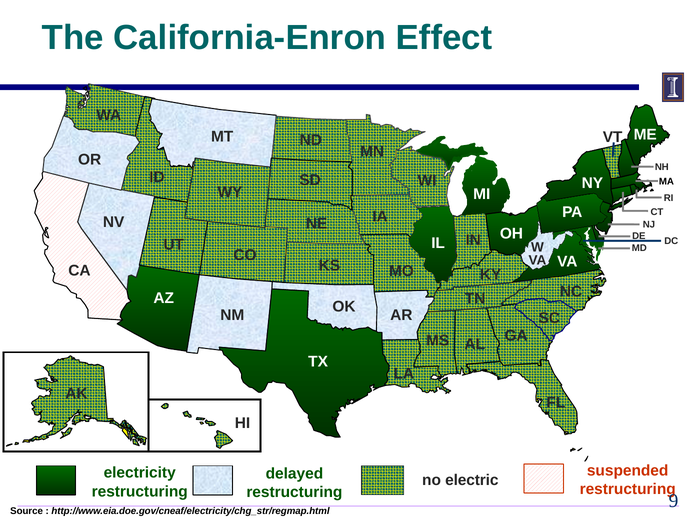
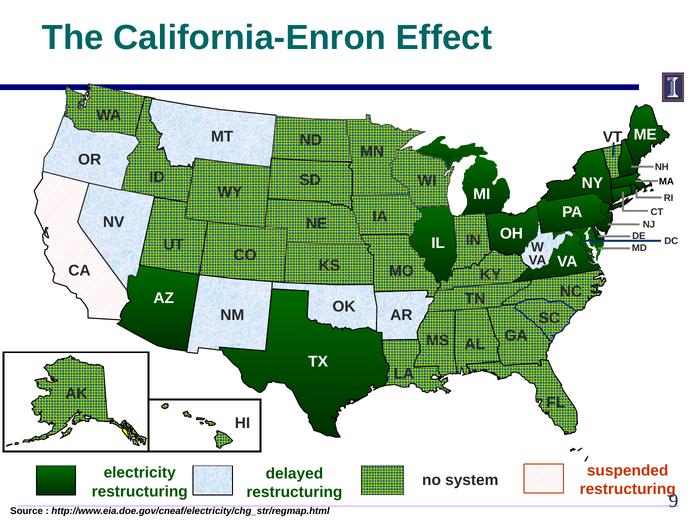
electric: electric -> system (472, 480)
